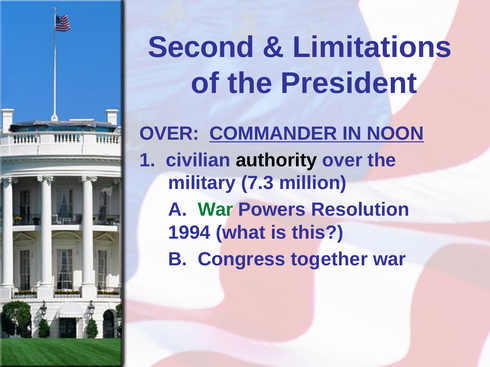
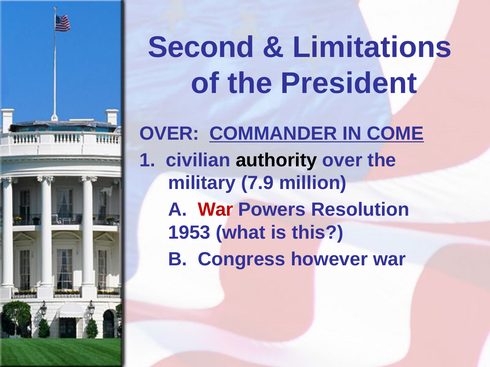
NOON: NOON -> COME (395, 134)
7.3: 7.3 -> 7.9 (257, 183)
War colour: green -> red (215, 210)
1994: 1994 -> 1953 (189, 233)
together: together -> however (329, 259)
